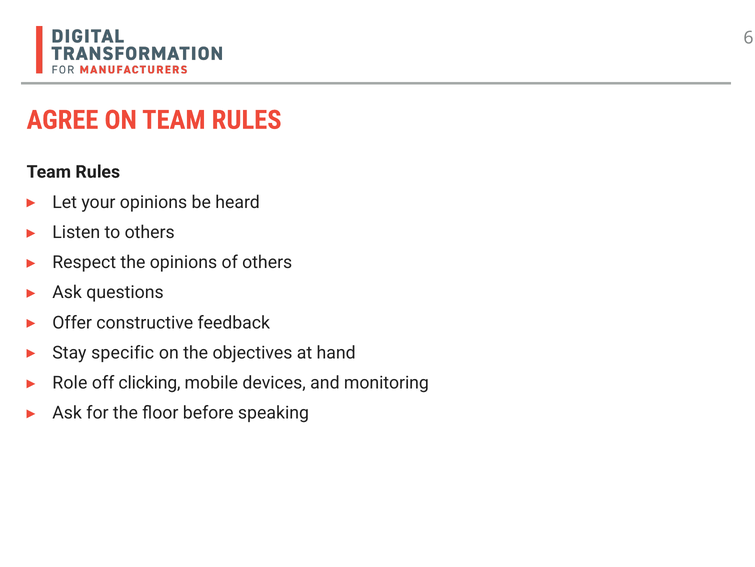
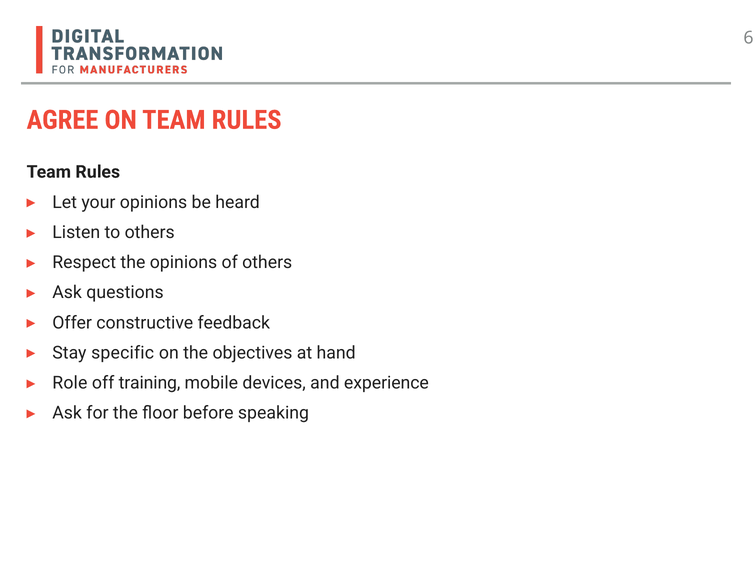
clicking: clicking -> training (150, 382)
monitoring: monitoring -> experience (386, 382)
